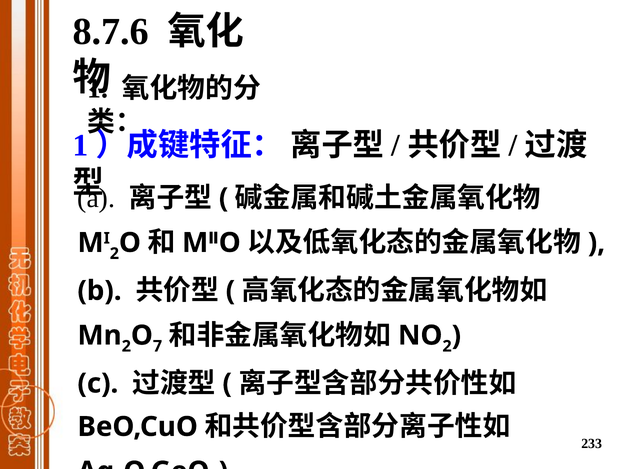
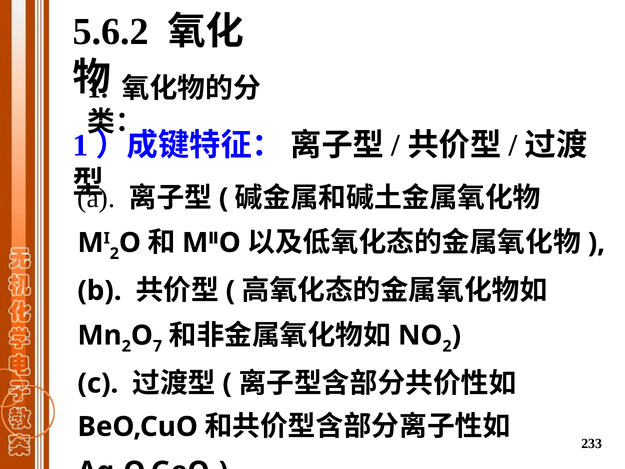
8.7.6: 8.7.6 -> 5.6.2 (111, 32)
